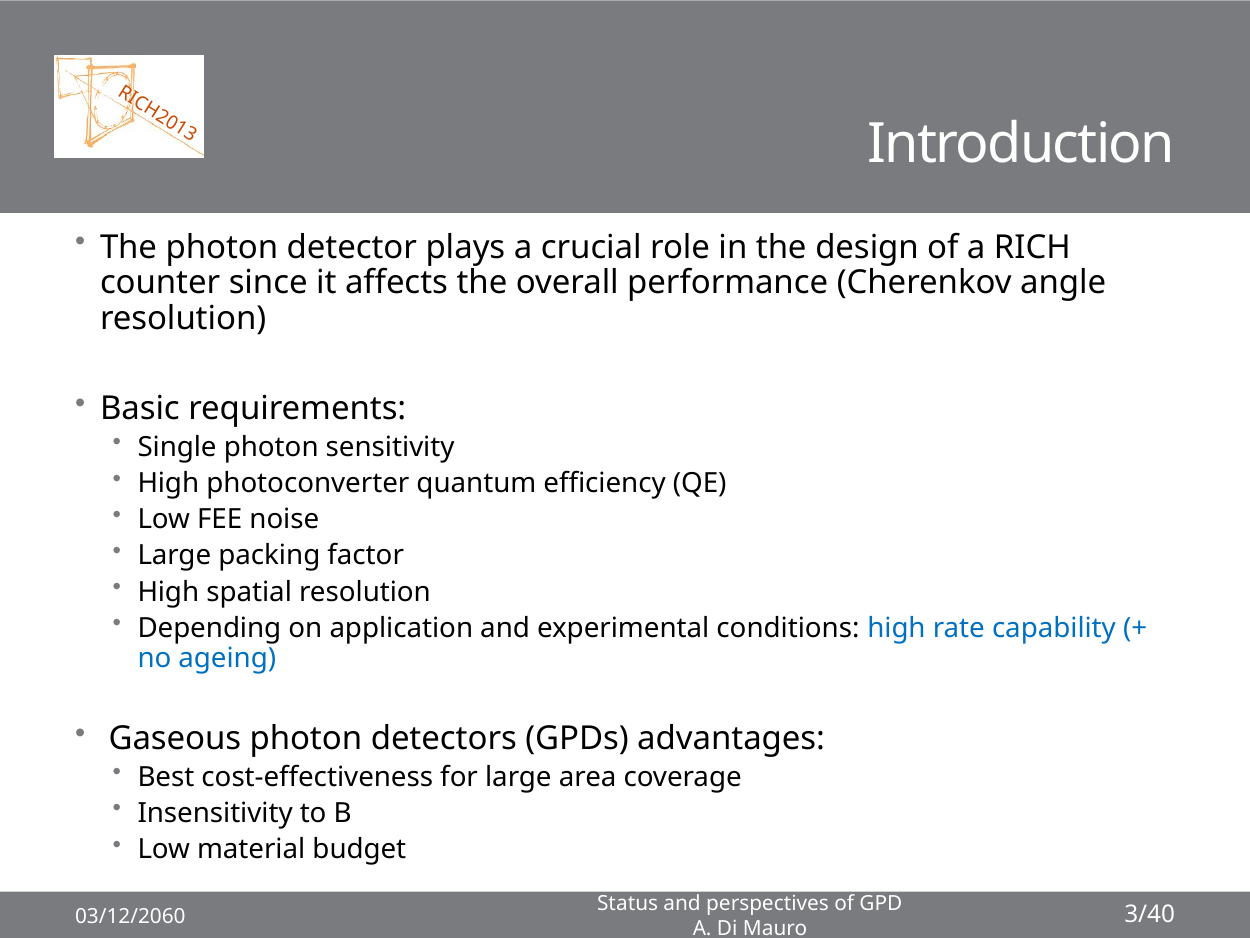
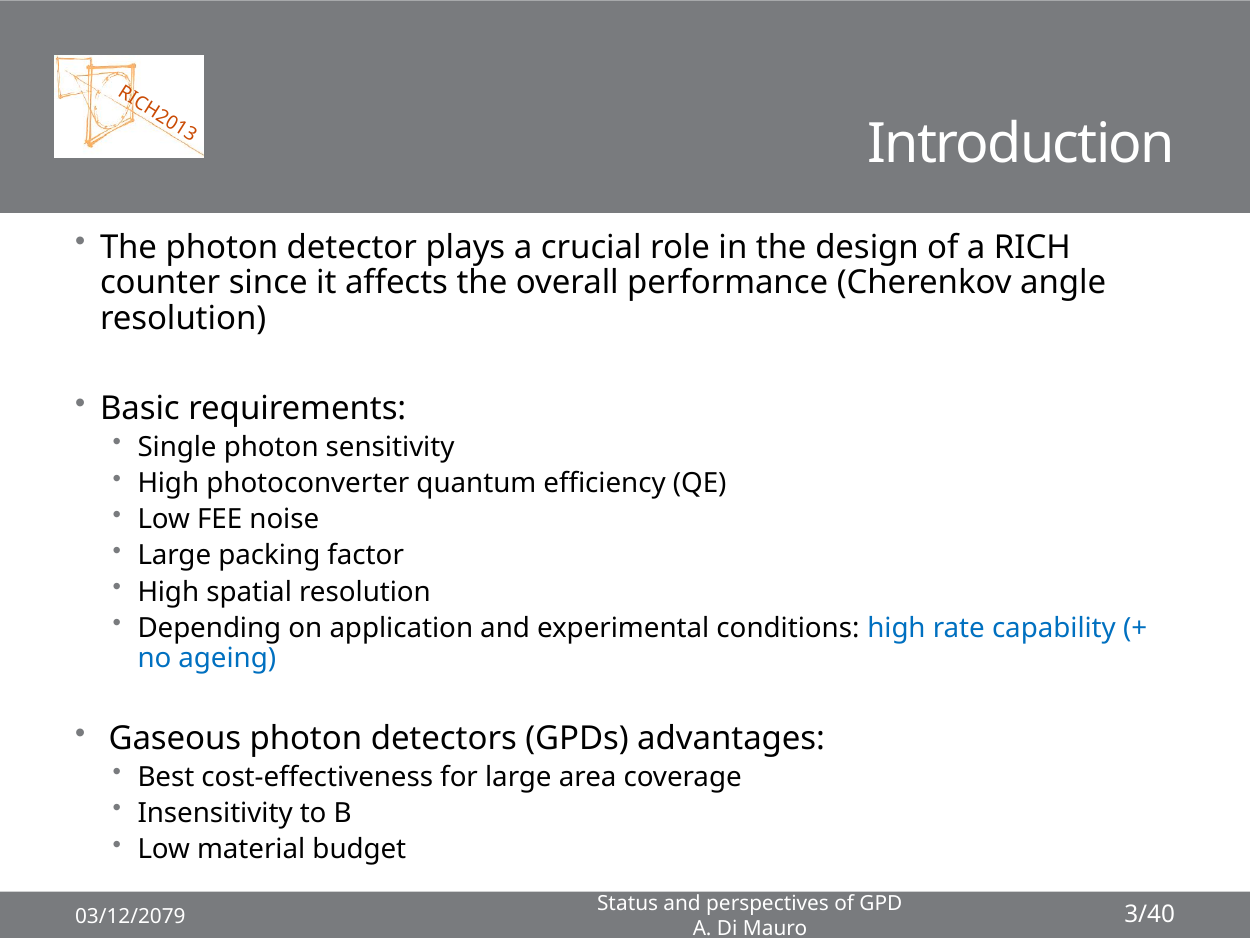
03/12/2060: 03/12/2060 -> 03/12/2079 (130, 916)
